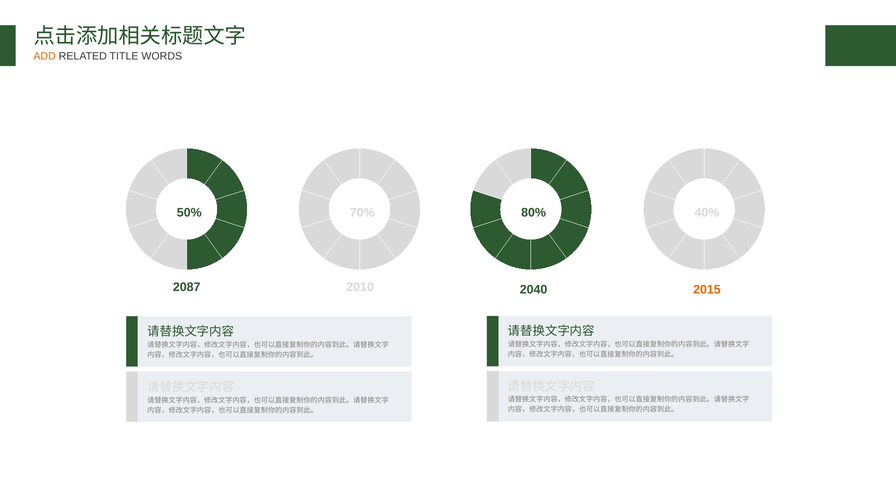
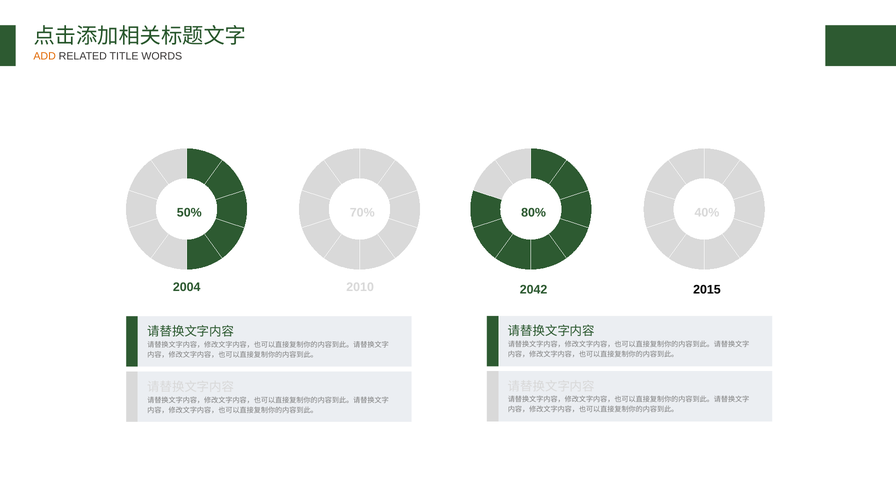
2087: 2087 -> 2004 (187, 287)
2040: 2040 -> 2042 (534, 290)
2015 colour: orange -> black (707, 290)
